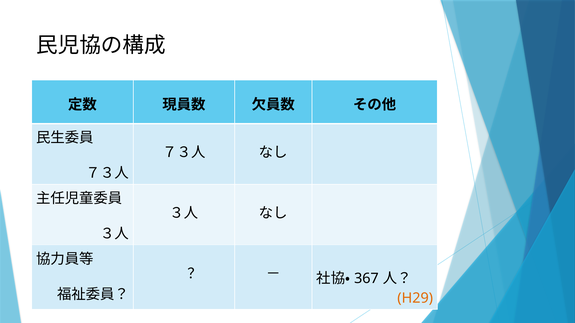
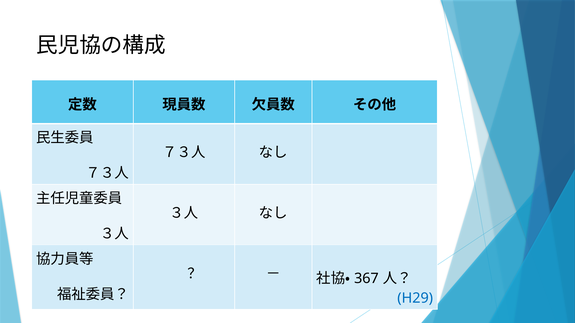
H29 colour: orange -> blue (415, 299)
